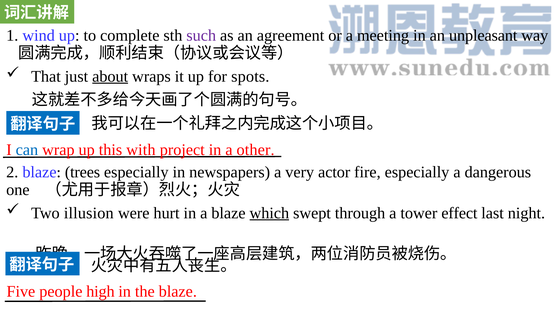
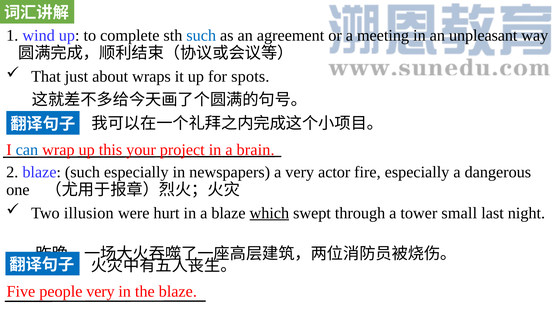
such colour: purple -> blue (201, 35)
about underline: present -> none (110, 76)
with: with -> your (141, 150)
other: other -> brain (256, 150)
blaze trees: trees -> such (82, 172)
effect: effect -> small (459, 213)
people high: high -> very (100, 291)
